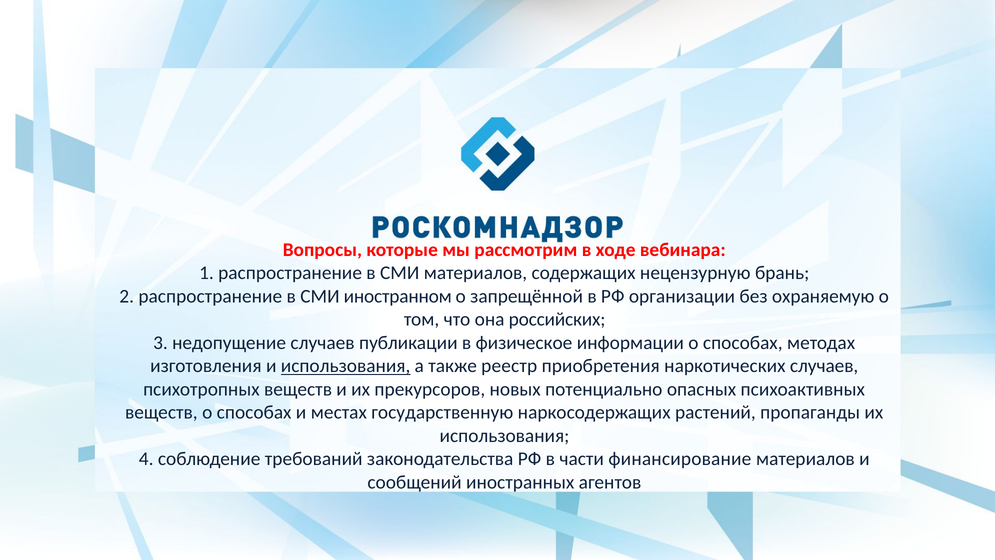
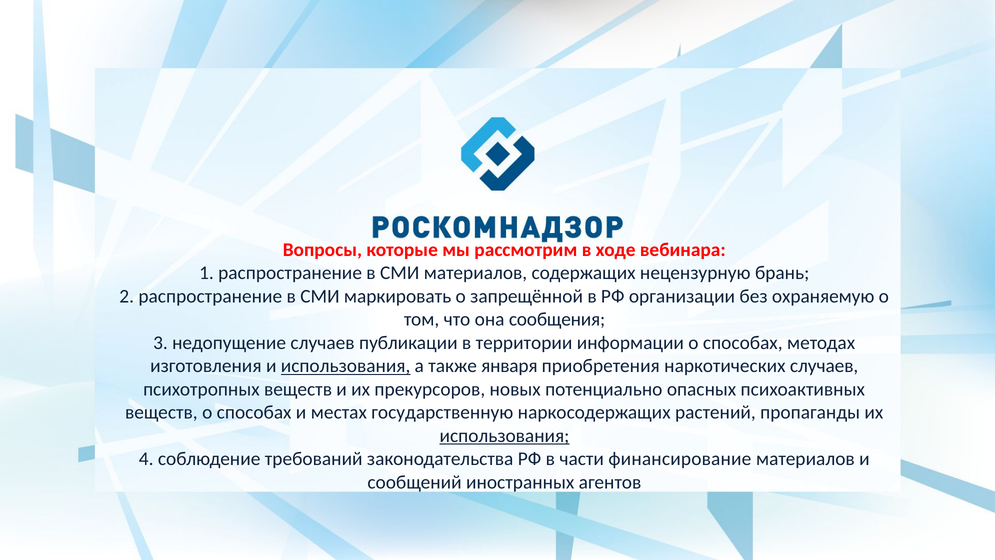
иностранном: иностранном -> маркировать (398, 296)
российских: российских -> сообщения (557, 319)
физическое: физическое -> территории (524, 343)
реестр: реестр -> января (509, 366)
использования underline: none -> present (504, 436)
